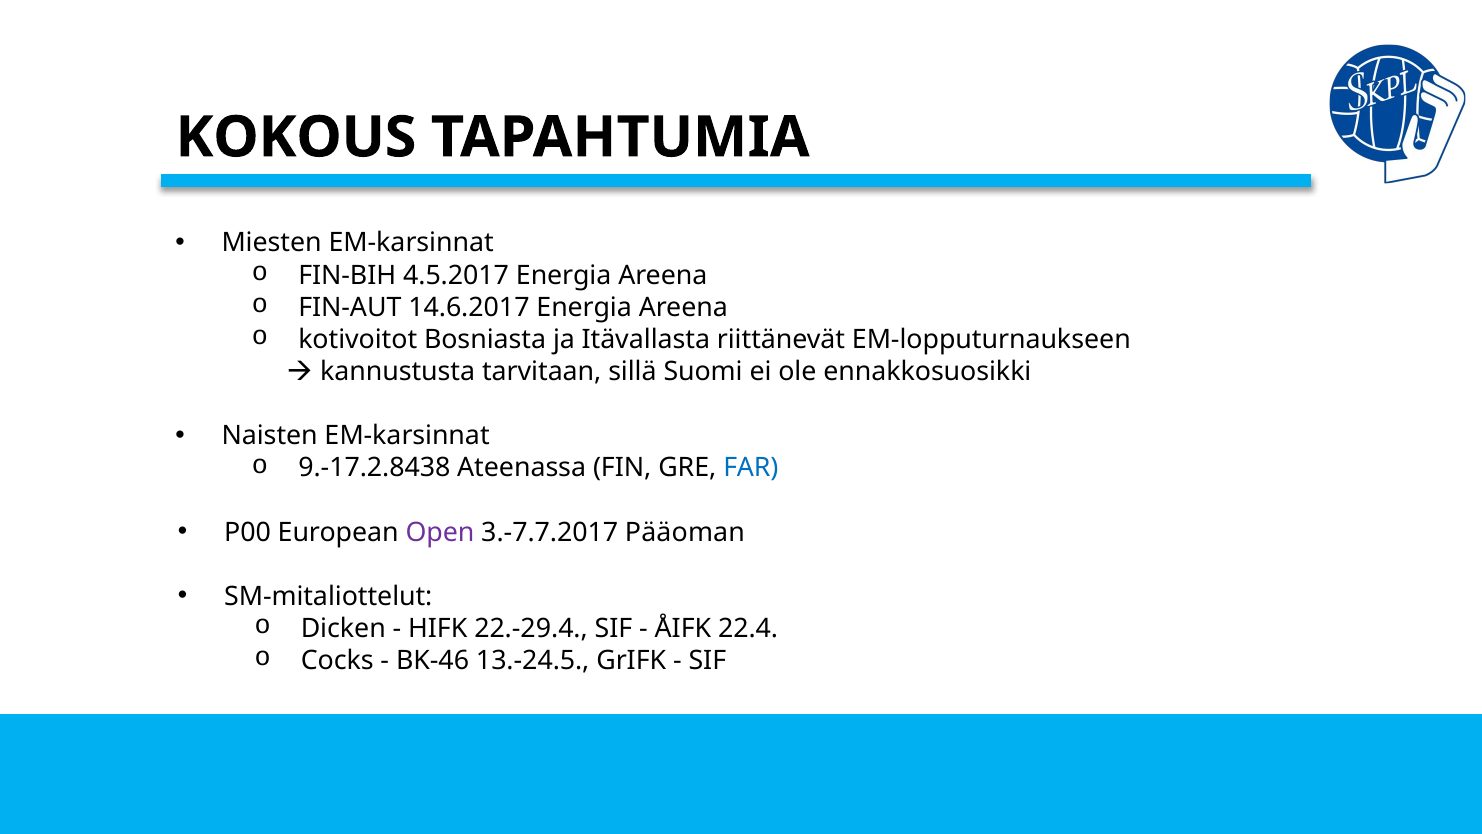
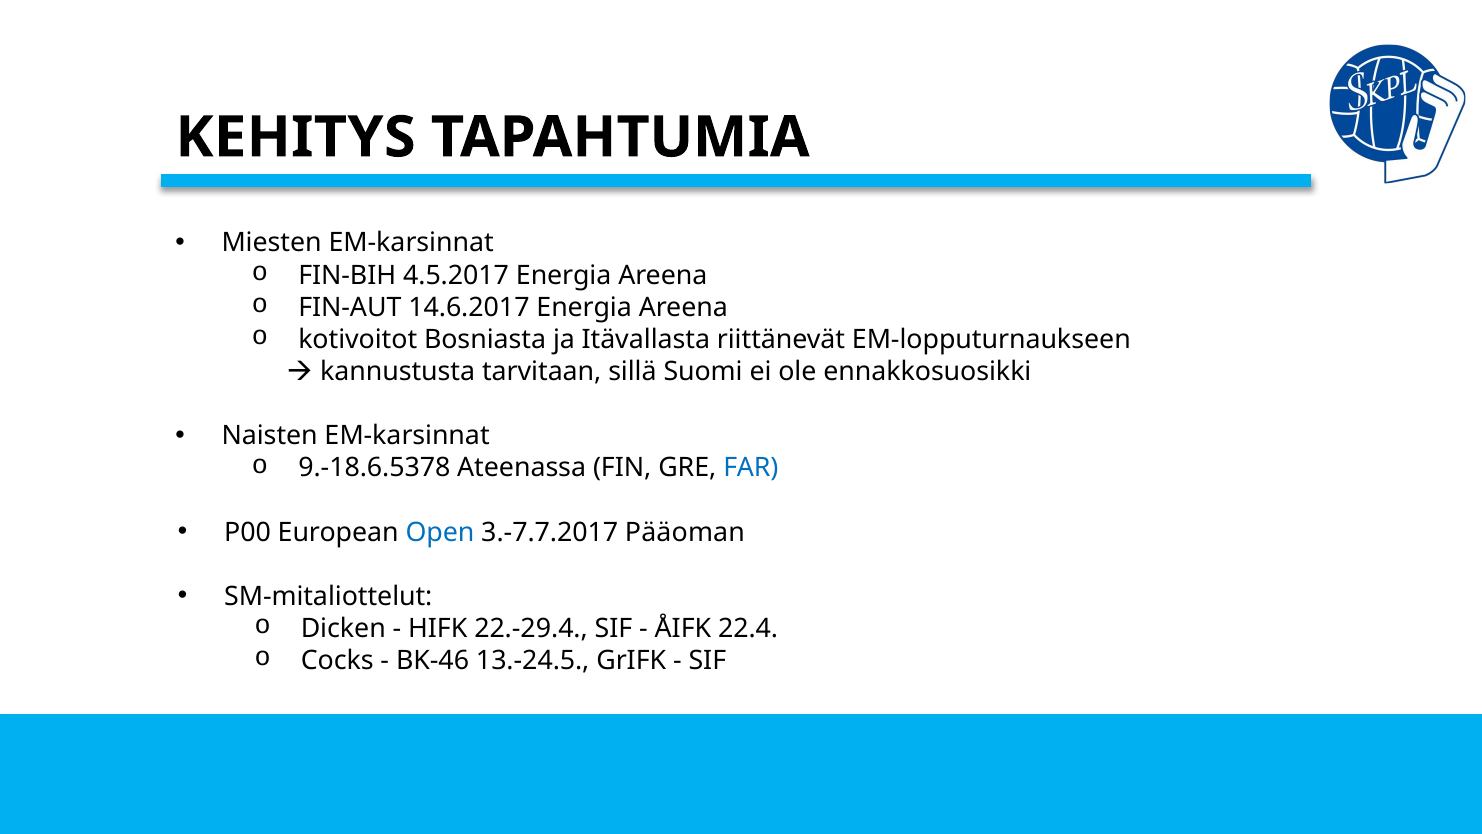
KOKOUS: KOKOUS -> KEHITYS (295, 138)
9.-17.2.8438: 9.-17.2.8438 -> 9.-18.6.5378 (374, 468)
Open colour: purple -> blue (440, 533)
